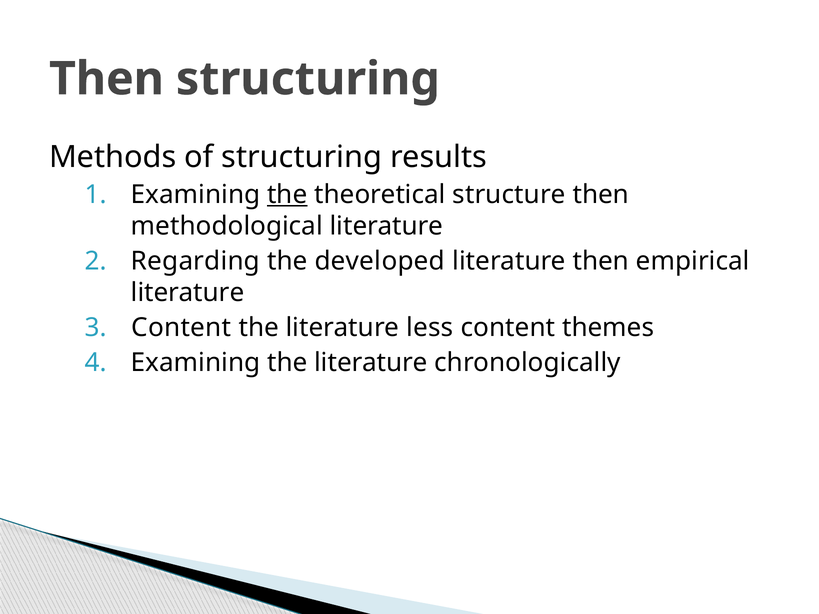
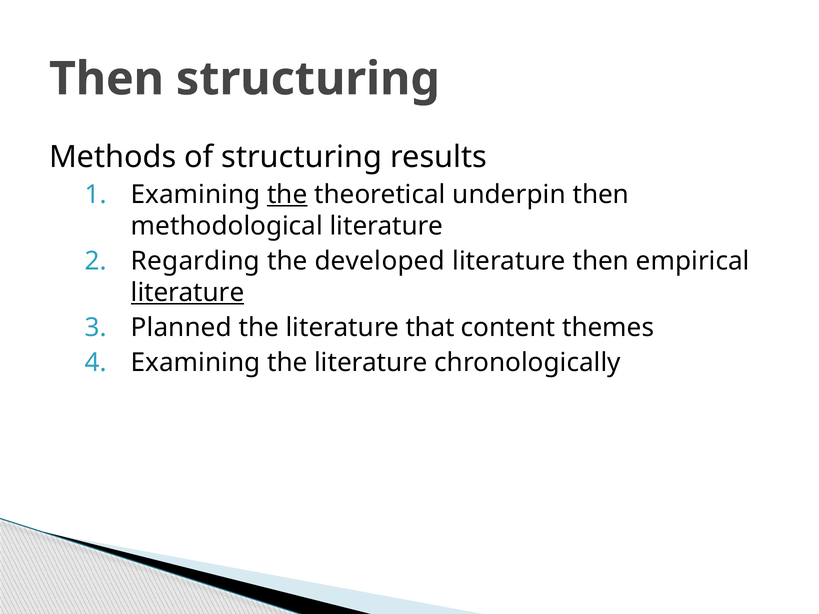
structure: structure -> underpin (509, 195)
literature underline: none -> present (188, 293)
Content: Content -> Planned (181, 328)
less: less -> that (430, 328)
